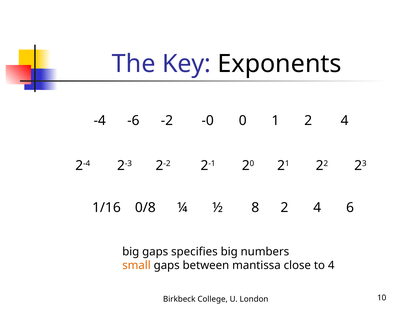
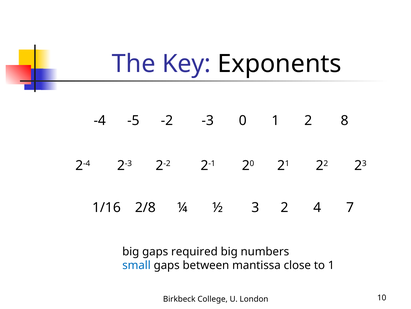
-6: -6 -> -5 (133, 120)
-0: -0 -> -3 (208, 120)
1 2 4: 4 -> 8 (345, 120)
0/8: 0/8 -> 2/8 (145, 207)
8: 8 -> 3 (255, 207)
6: 6 -> 7 (350, 207)
specifies: specifies -> required (194, 251)
small colour: orange -> blue (136, 265)
to 4: 4 -> 1 (331, 265)
